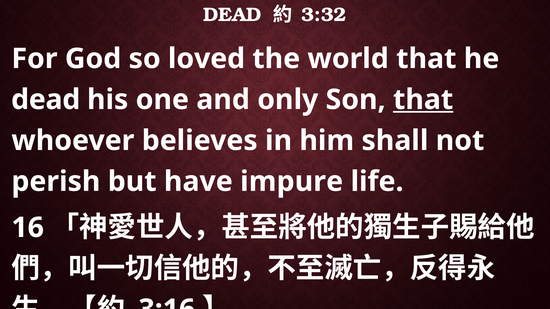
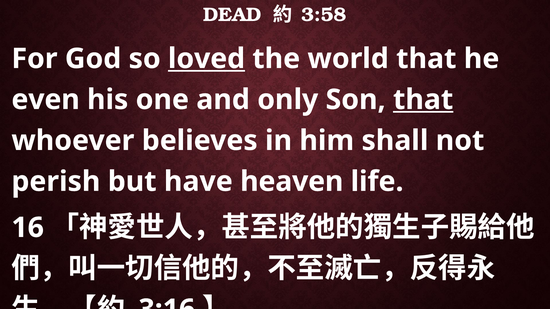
3:32: 3:32 -> 3:58 (324, 15)
loved underline: none -> present (207, 59)
dead: dead -> even (46, 100)
impure: impure -> heaven (292, 182)
